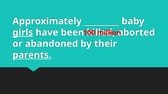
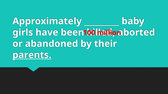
girls underline: present -> none (23, 33)
